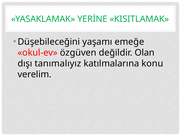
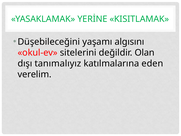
emeğe: emeğe -> algısını (129, 42)
özgüven: özgüven -> sitelerini (78, 53)
konu: konu -> eden (152, 63)
